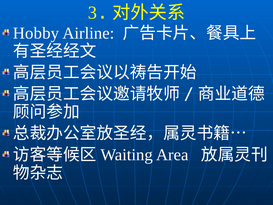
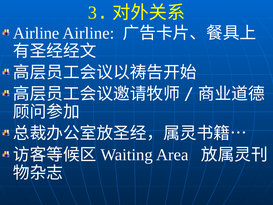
Hobby: Hobby -> Airline (36, 33)
